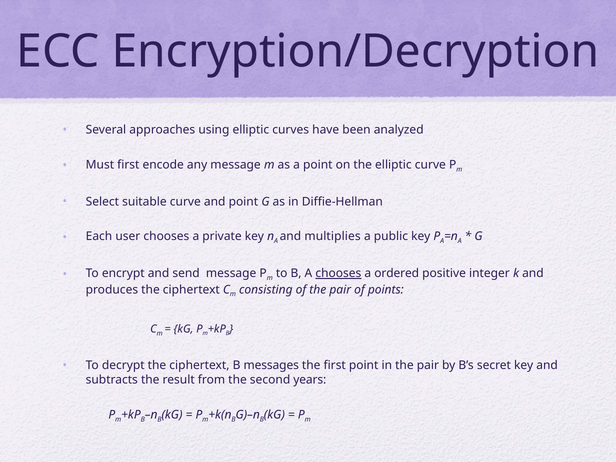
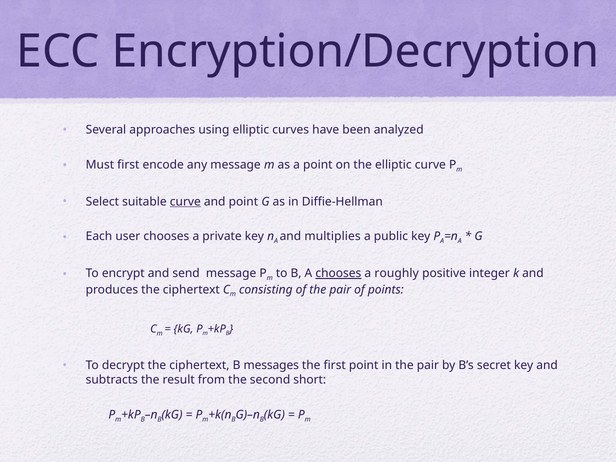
curve underline: none -> present (185, 202)
ordered: ordered -> roughly (397, 273)
years: years -> short (310, 380)
